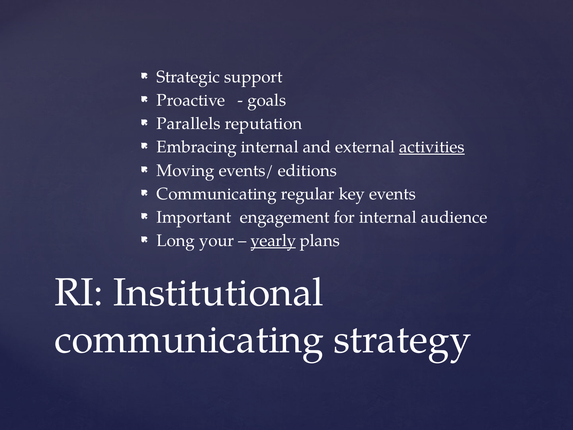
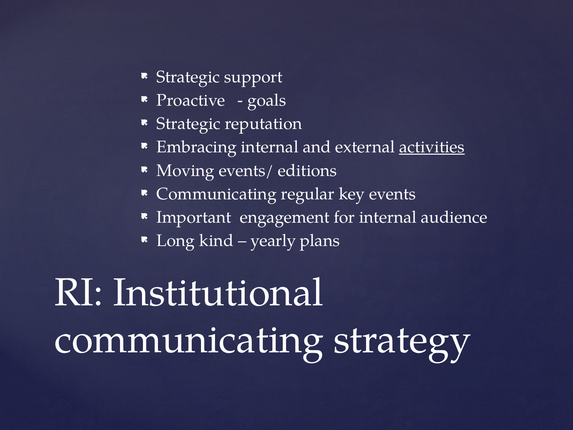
Parallels: Parallels -> Strategic (189, 124)
your: your -> kind (216, 241)
yearly underline: present -> none (273, 241)
